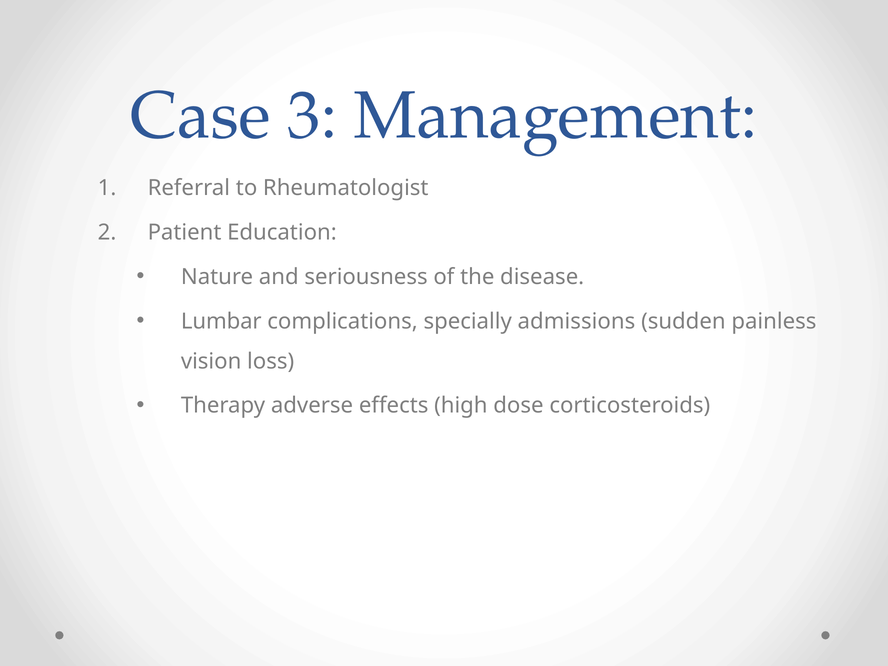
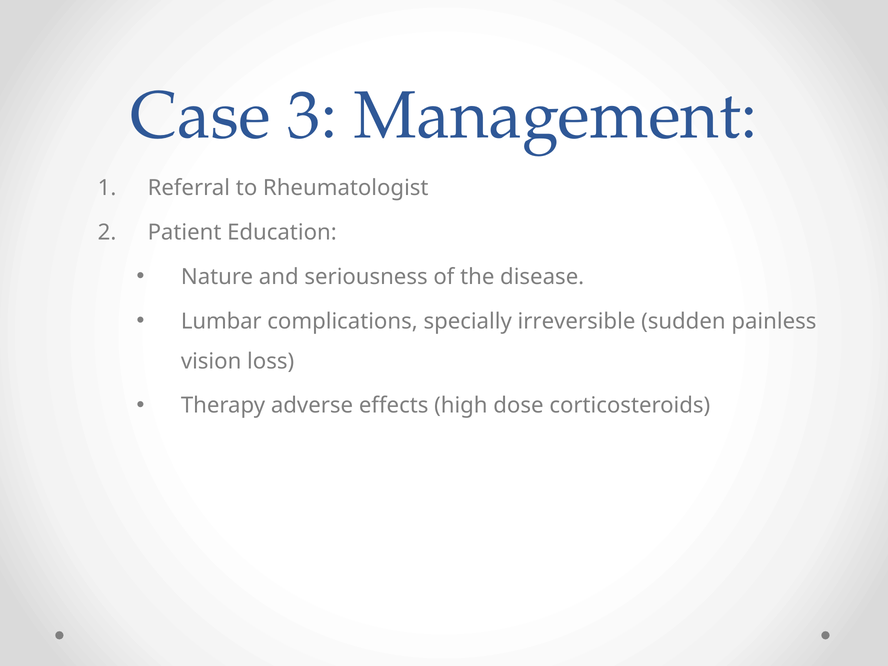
admissions: admissions -> irreversible (576, 321)
